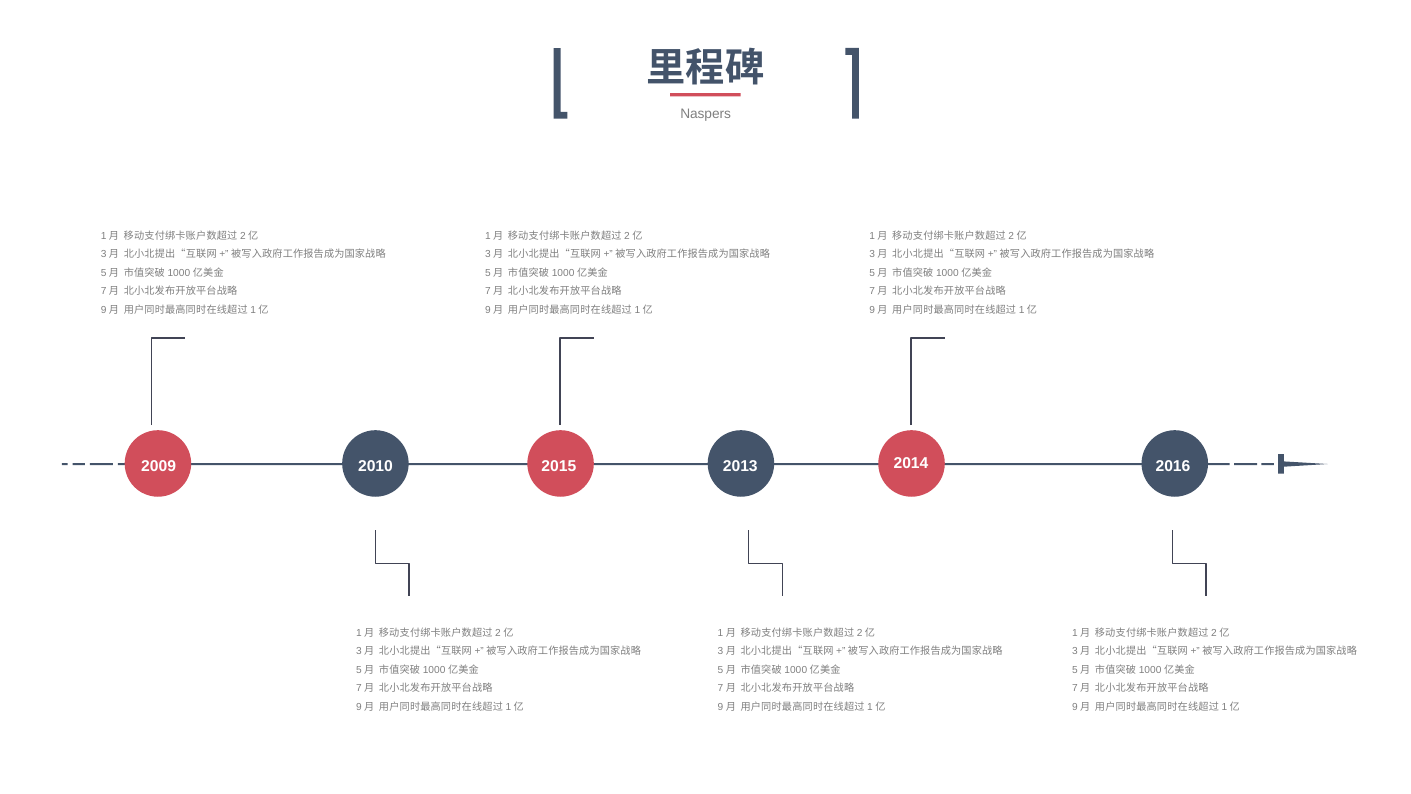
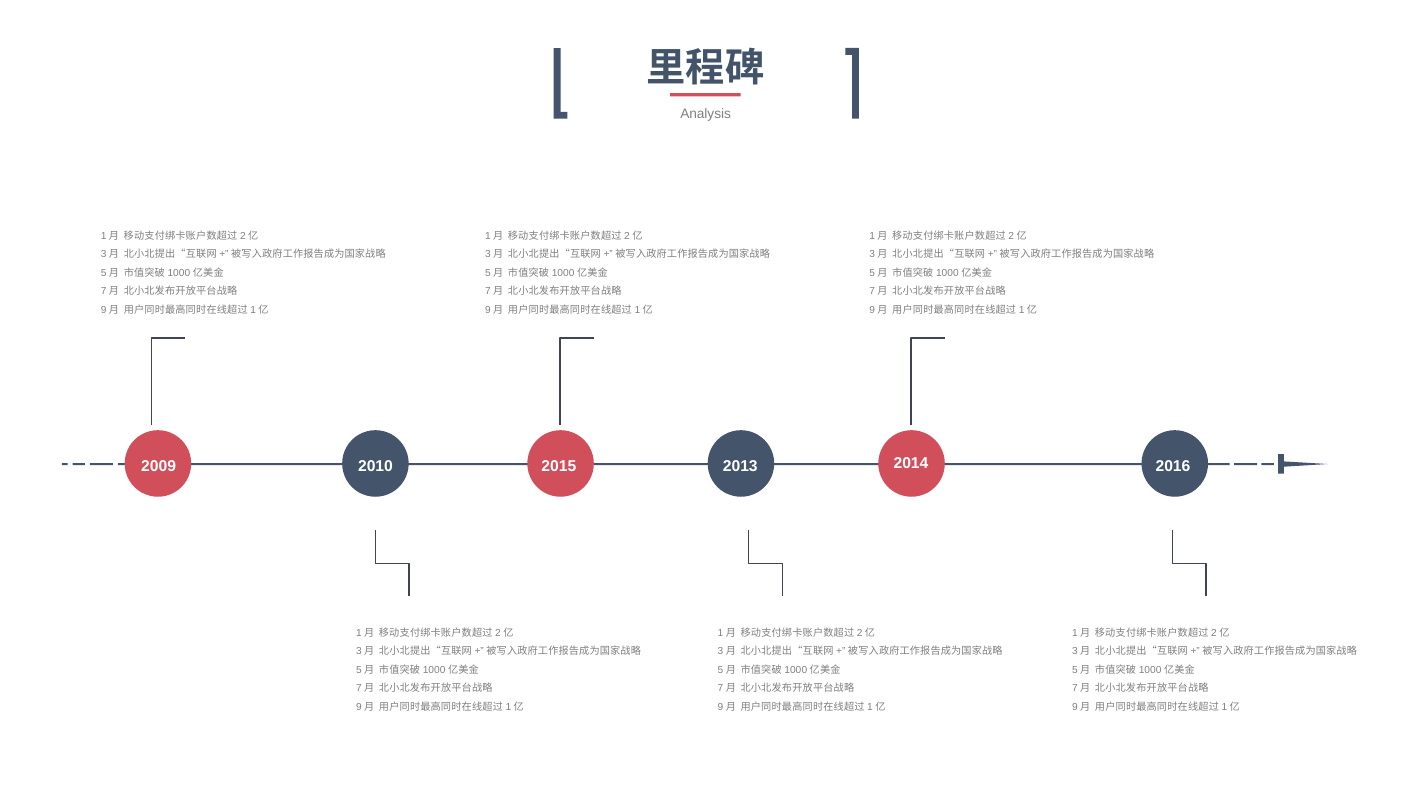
Naspers: Naspers -> Analysis (706, 114)
